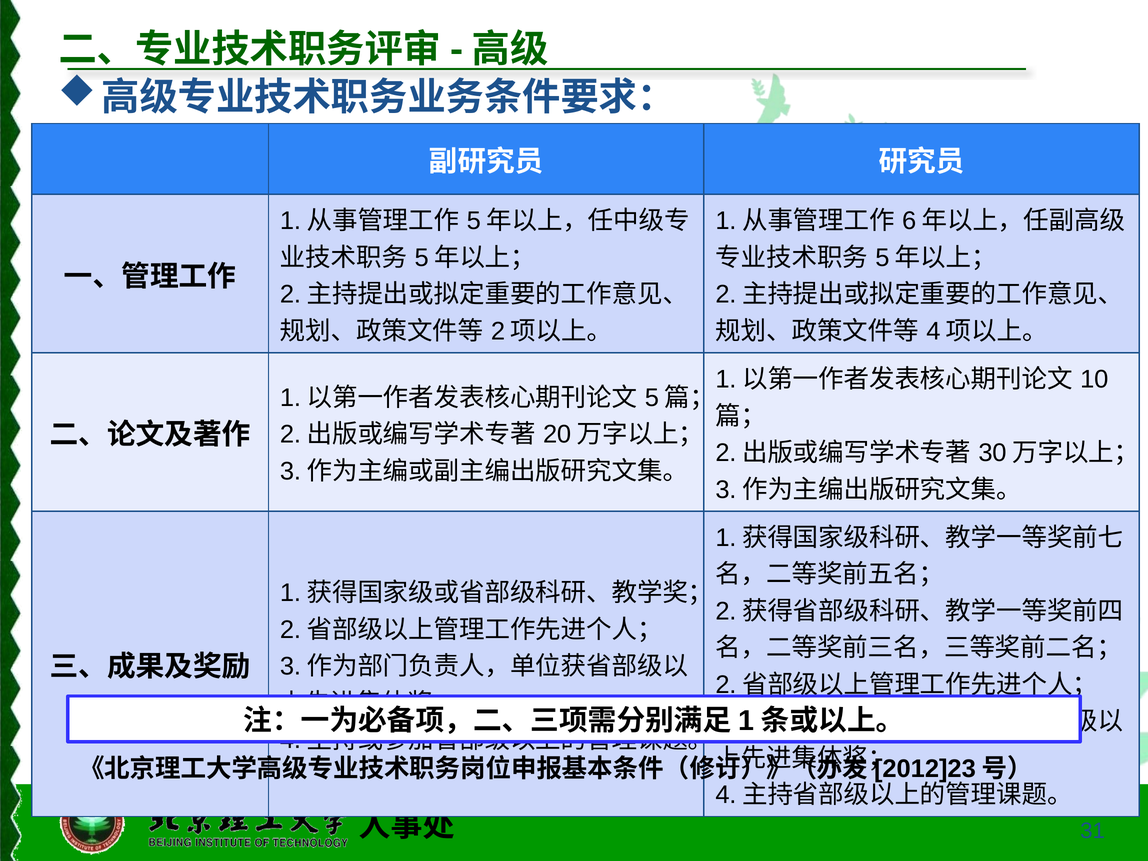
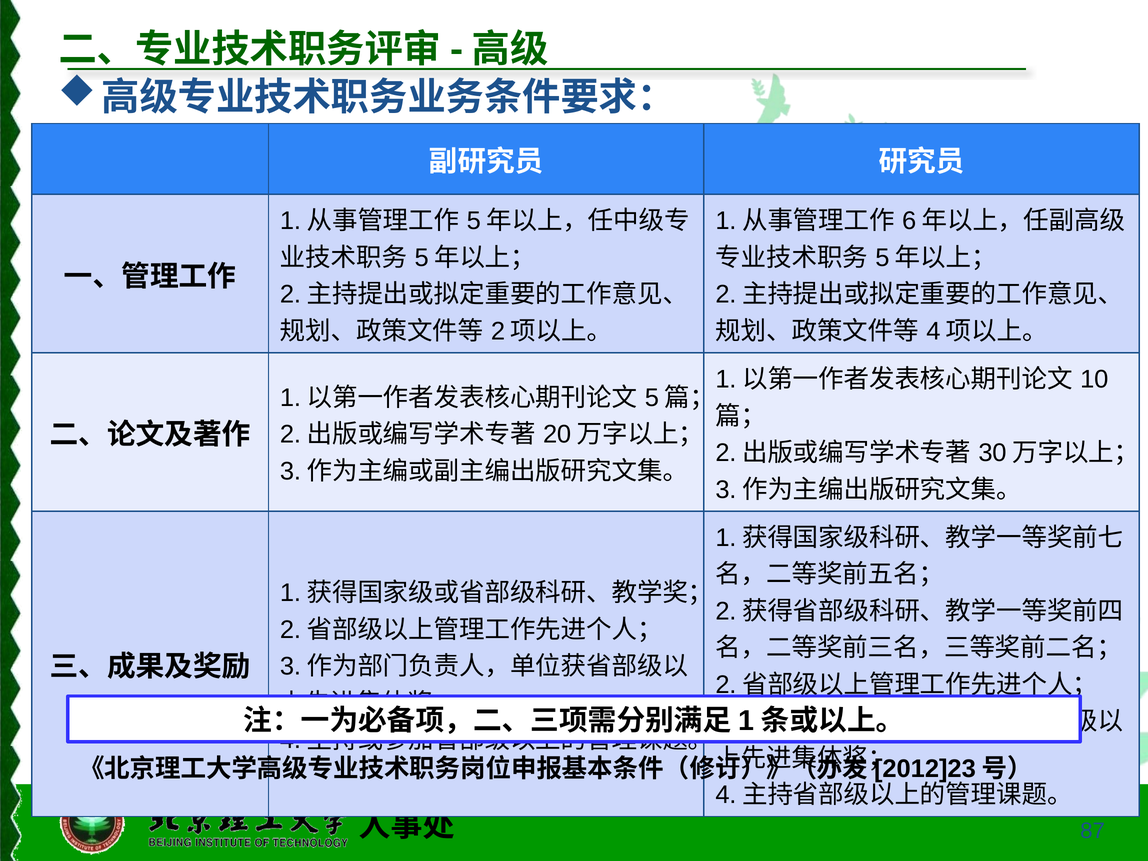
31: 31 -> 87 (1093, 831)
